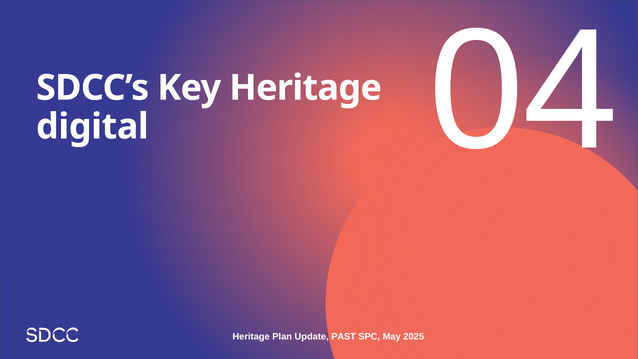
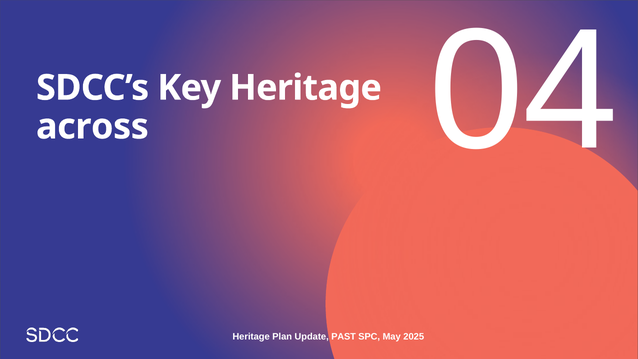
digital: digital -> across (92, 127)
